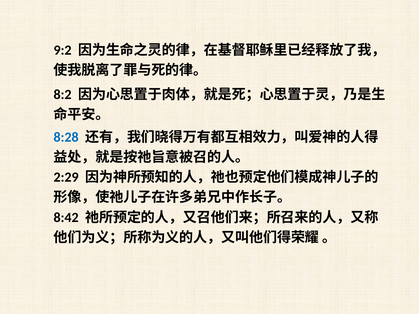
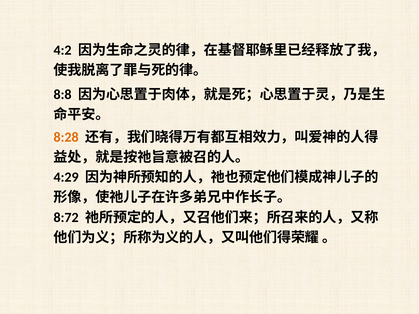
9:2: 9:2 -> 4:2 (63, 50)
8:2: 8:2 -> 8:8 (63, 95)
8:28 colour: blue -> orange (66, 137)
2:29: 2:29 -> 4:29 (66, 177)
8:42: 8:42 -> 8:72 (66, 218)
